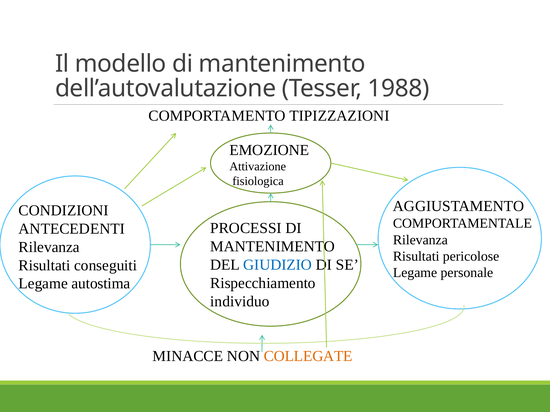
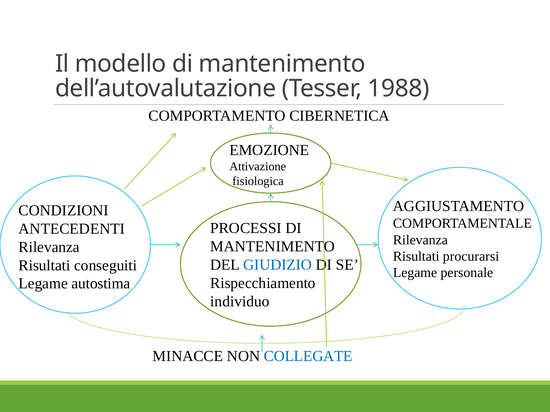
TIPIZZAZIONI: TIPIZZAZIONI -> CIBERNETICA (340, 116)
pericolose: pericolose -> procurarsi (471, 257)
COLLEGATE colour: orange -> blue (308, 357)
